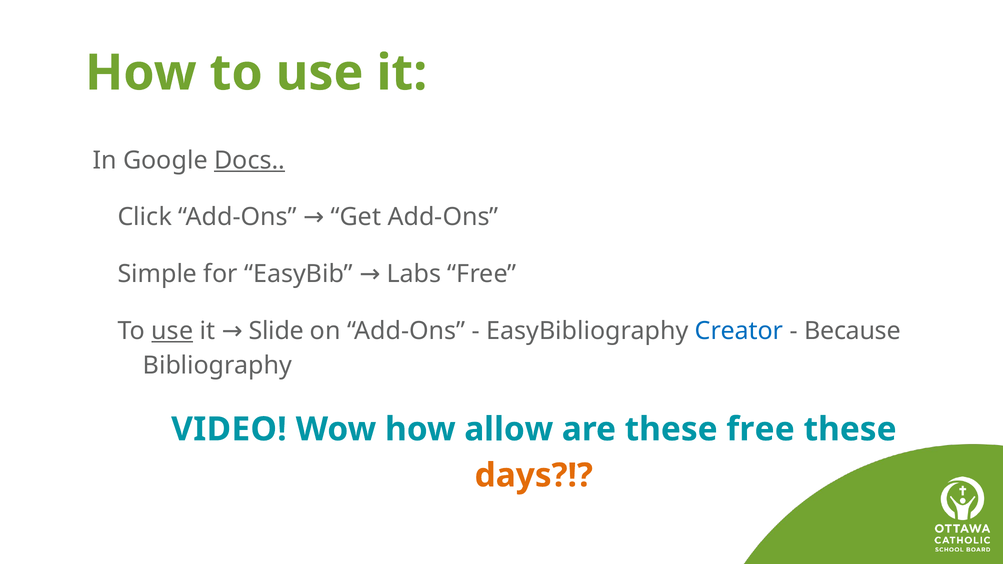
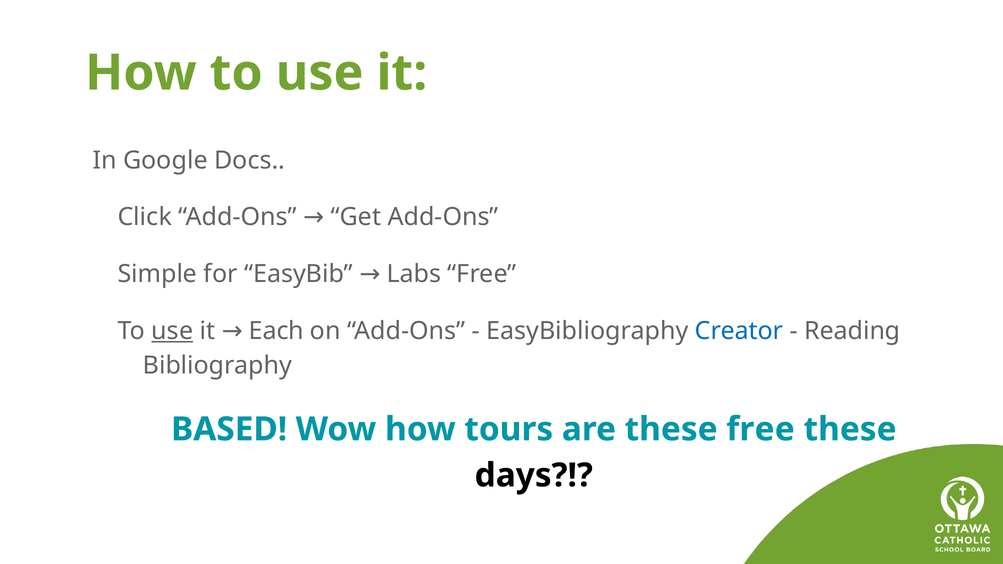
Docs underline: present -> none (250, 160)
Slide: Slide -> Each (276, 331)
Because: Because -> Reading (852, 331)
VIDEO: VIDEO -> BASED (229, 429)
allow: allow -> tours (509, 429)
days colour: orange -> black (534, 476)
